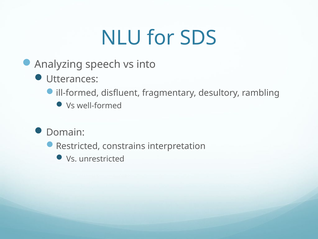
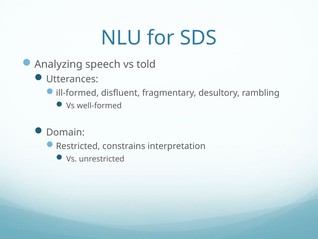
into: into -> told (146, 64)
